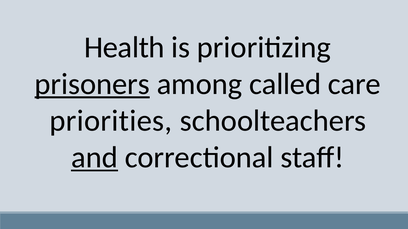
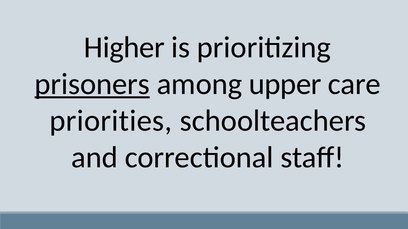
Health: Health -> Higher (124, 48)
called: called -> upper (285, 84)
and underline: present -> none (95, 158)
